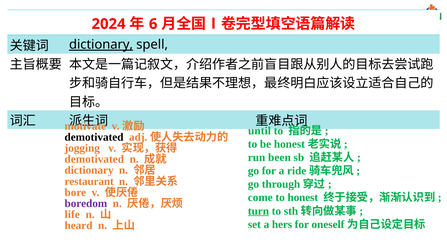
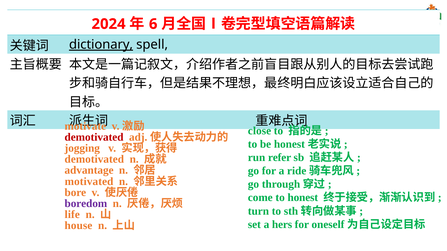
until: until -> close (260, 131)
demotivated colour: black -> red (94, 137)
been: been -> refer (280, 158)
dictionary: dictionary -> advantage (89, 171)
restaurant: restaurant -> motivated (89, 182)
turn underline: present -> none (258, 211)
heard: heard -> house (78, 226)
